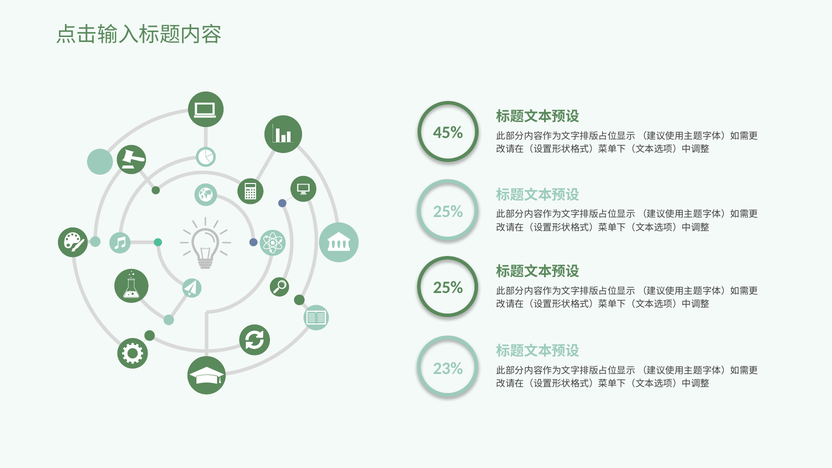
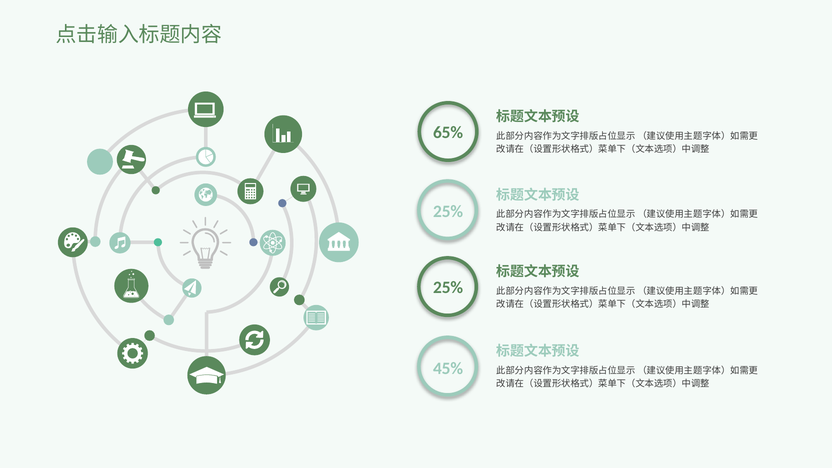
45%: 45% -> 65% (448, 133)
23%: 23% -> 45% (448, 369)
